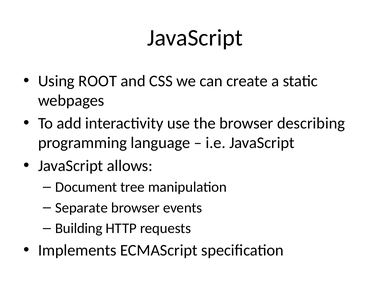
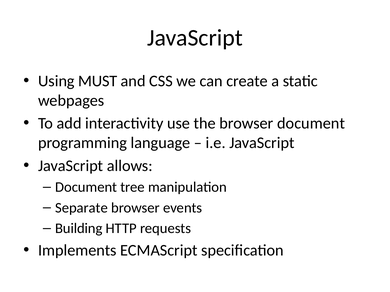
ROOT: ROOT -> MUST (98, 81)
browser describing: describing -> document (311, 124)
